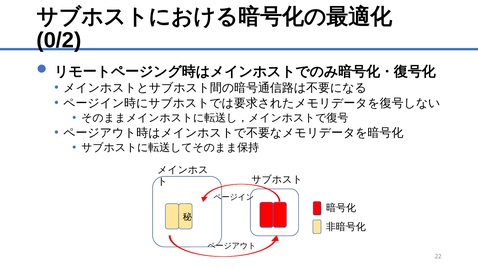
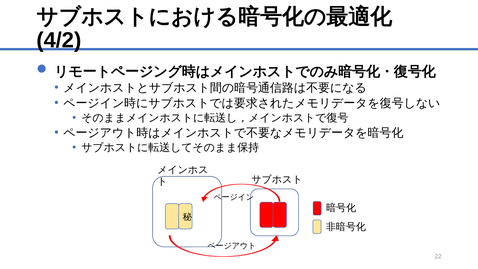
0/2: 0/2 -> 4/2 (59, 40)
